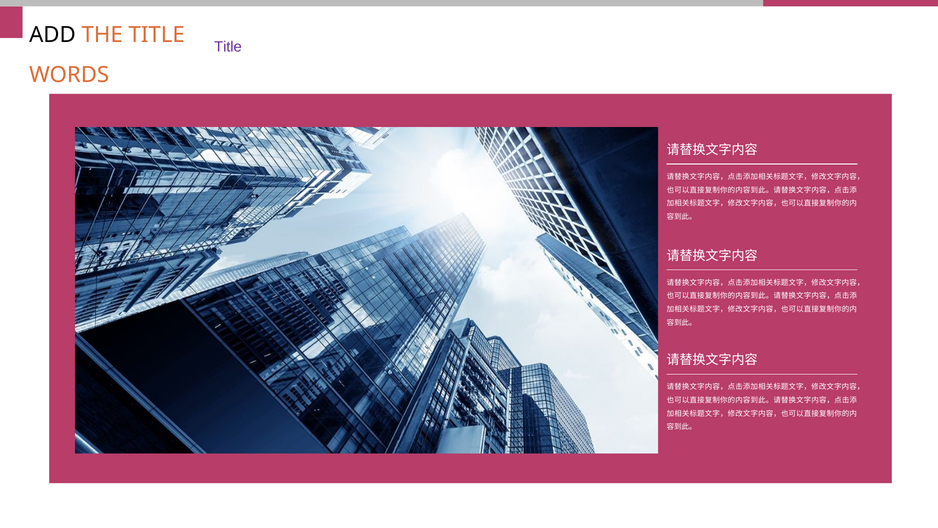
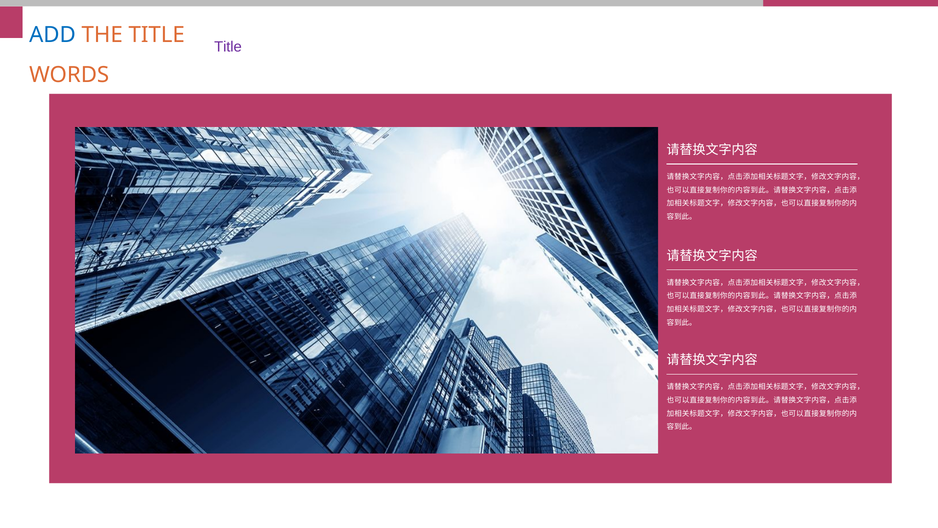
ADD colour: black -> blue (52, 35)
